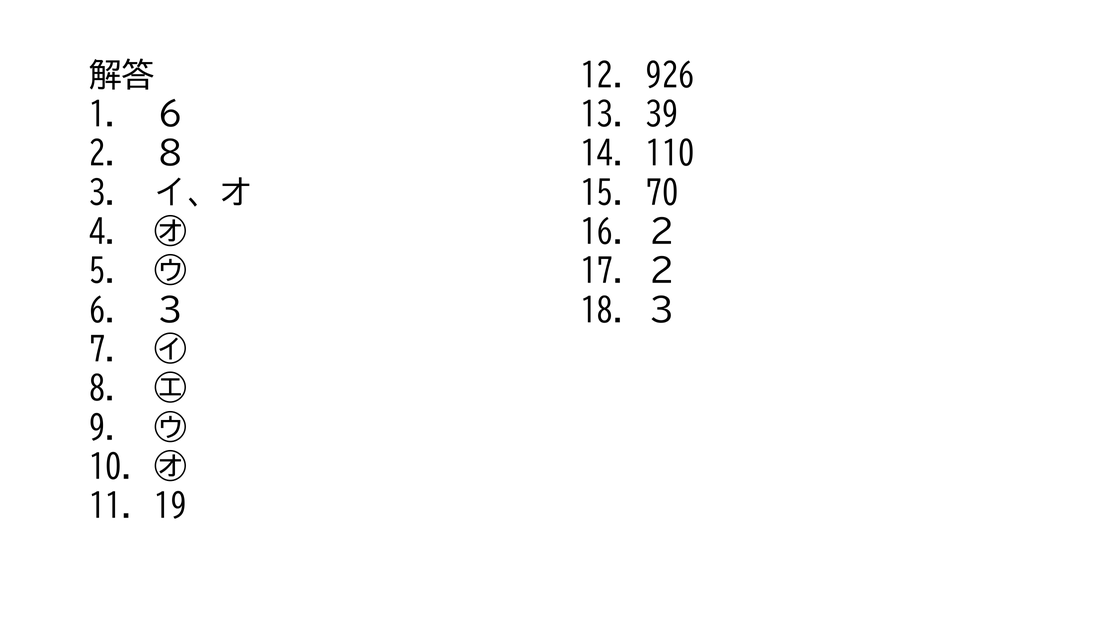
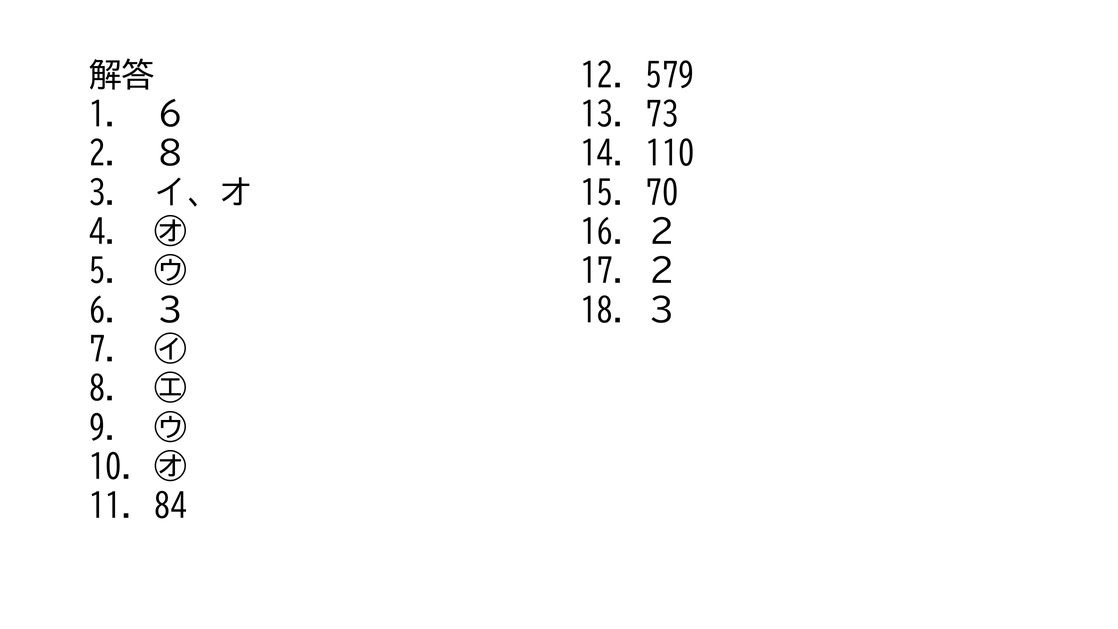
926: 926 -> 579 (670, 76)
39: 39 -> 73 (662, 115)
19: 19 -> 84 (171, 506)
